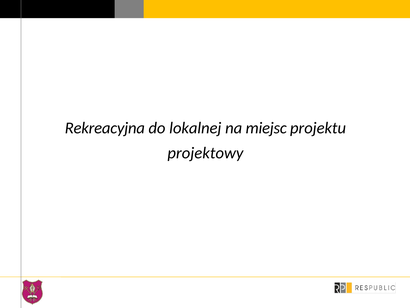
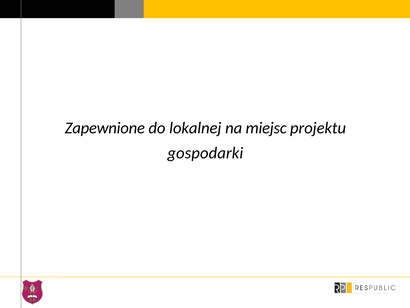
Rekreacyjna: Rekreacyjna -> Zapewnione (105, 128)
projektowy: projektowy -> gospodarki (205, 153)
